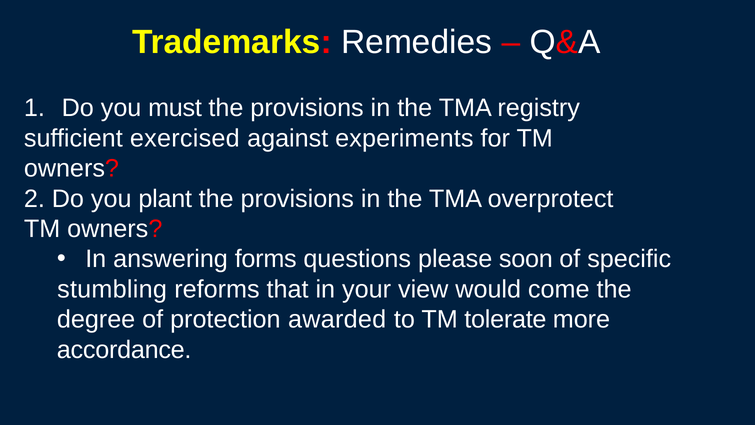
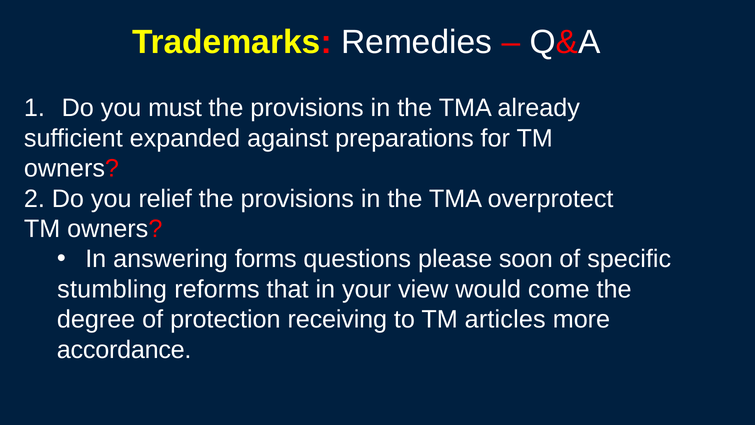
registry: registry -> already (539, 108)
exercised: exercised -> expanded (185, 138)
experiments: experiments -> preparations (404, 138)
plant: plant -> relief (165, 199)
awarded: awarded -> receiving (337, 319)
tolerate: tolerate -> articles (505, 319)
